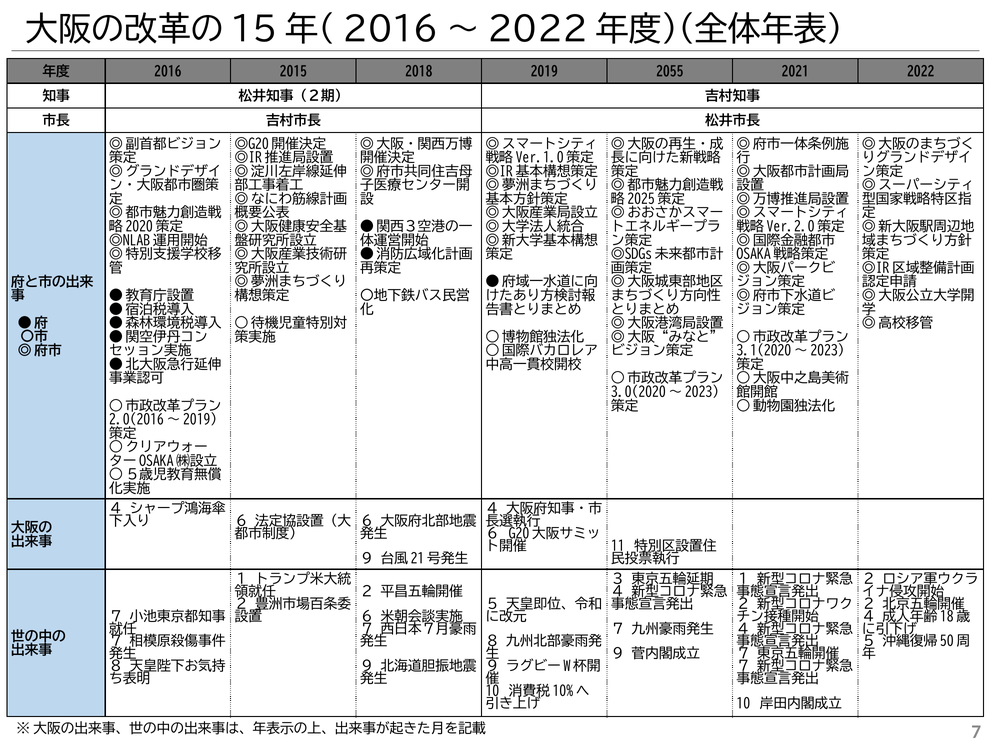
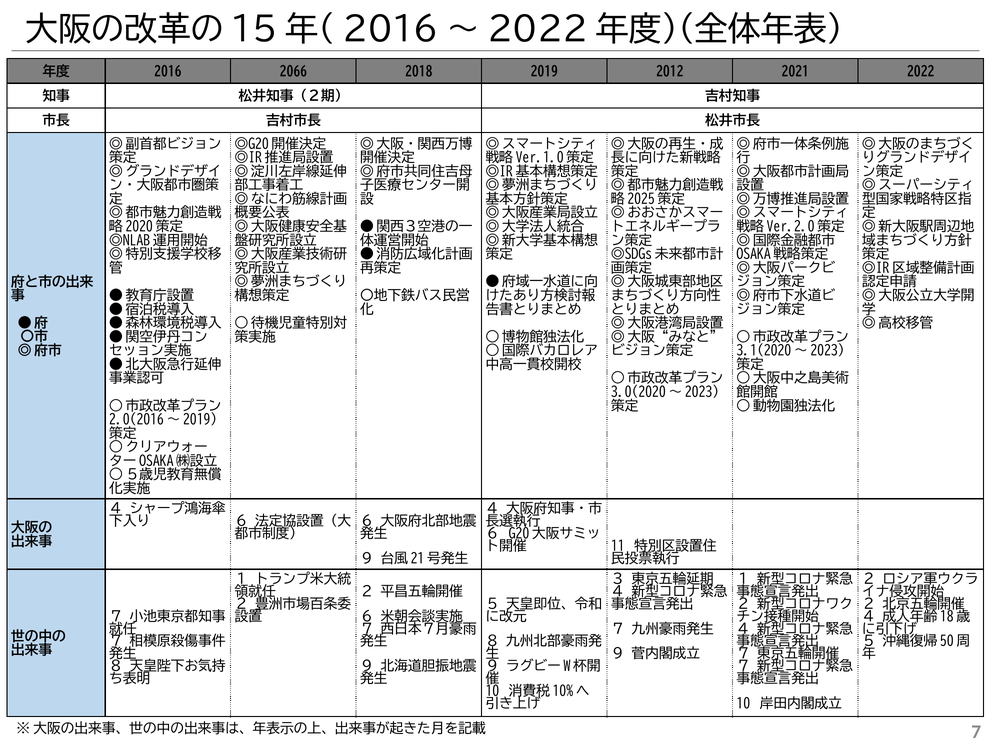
2015: 2015 -> 2066 (293, 71)
2055: 2055 -> 2012 (670, 71)
